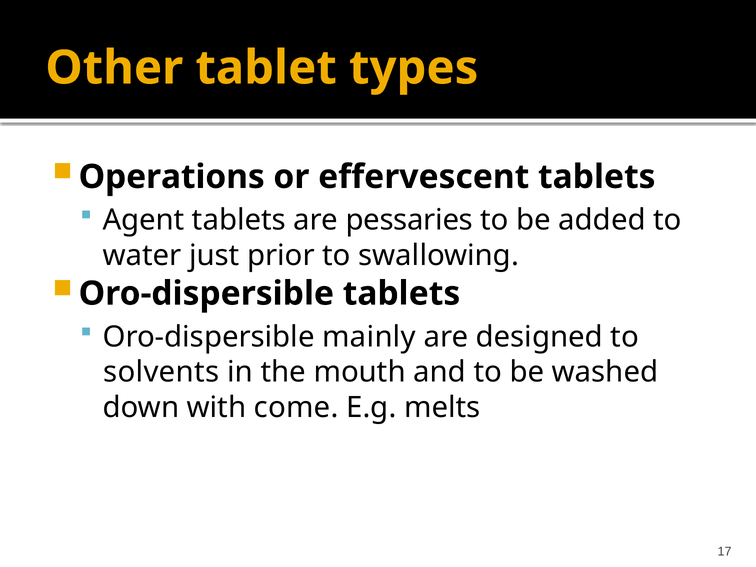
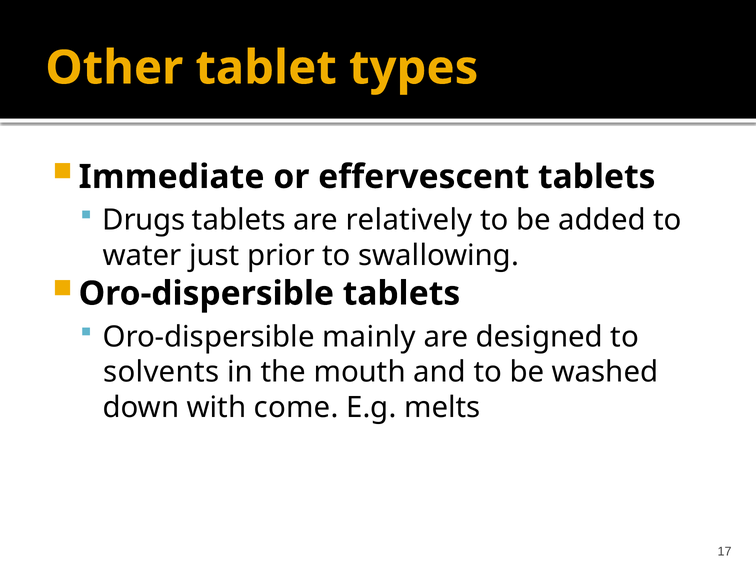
Operations: Operations -> Immediate (172, 177)
Agent: Agent -> Drugs (144, 220)
pessaries: pessaries -> relatively (409, 220)
